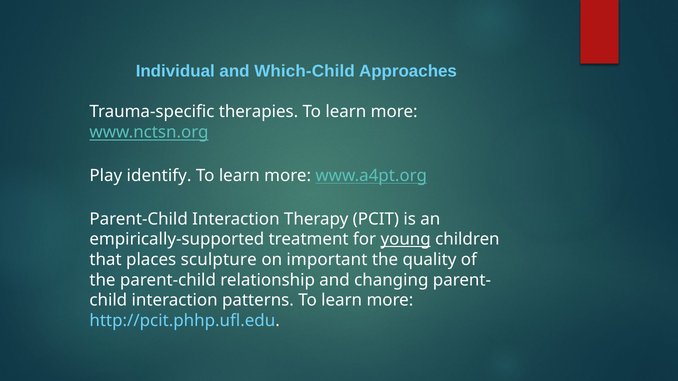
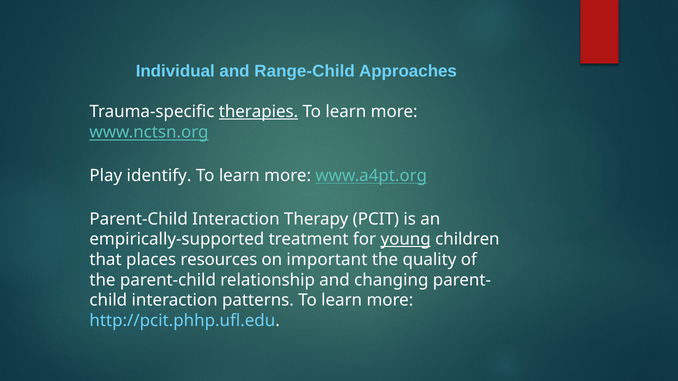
Which-Child: Which-Child -> Range-Child (305, 71)
therapies underline: none -> present (258, 112)
sculpture: sculpture -> resources (219, 260)
